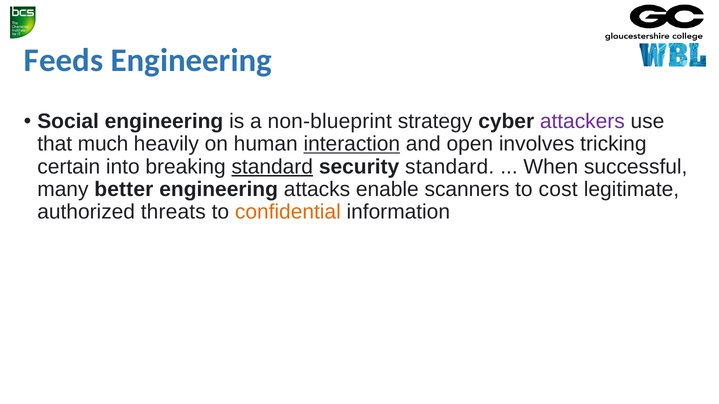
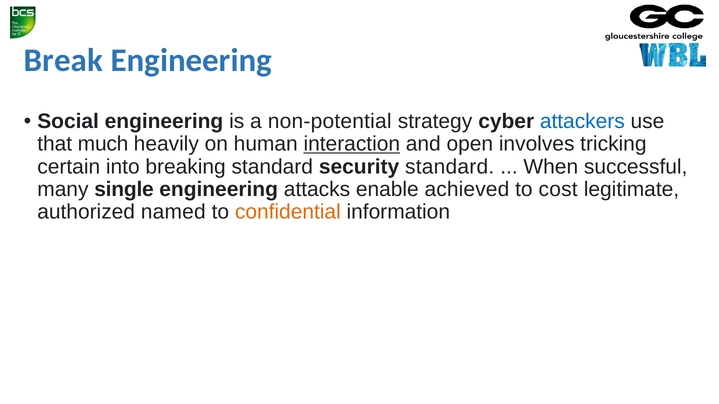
Feeds: Feeds -> Break (63, 60)
non-blueprint: non-blueprint -> non-potential (330, 122)
attackers colour: purple -> blue (582, 122)
standard underline: present -> none (272, 167)
better: better -> single (124, 190)
scanners: scanners -> achieved (467, 190)
threats: threats -> named (173, 212)
